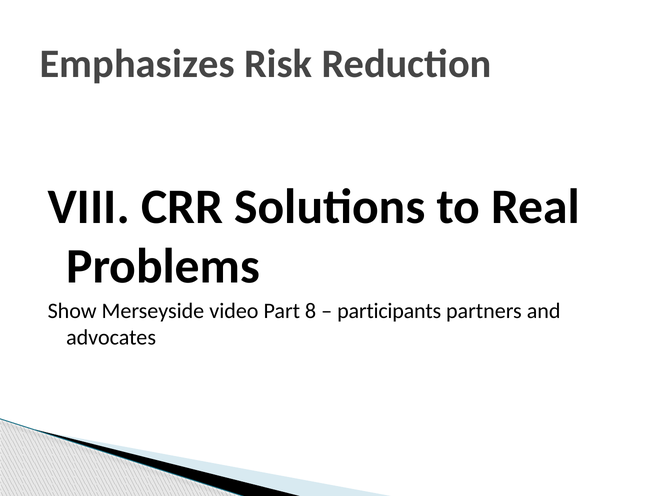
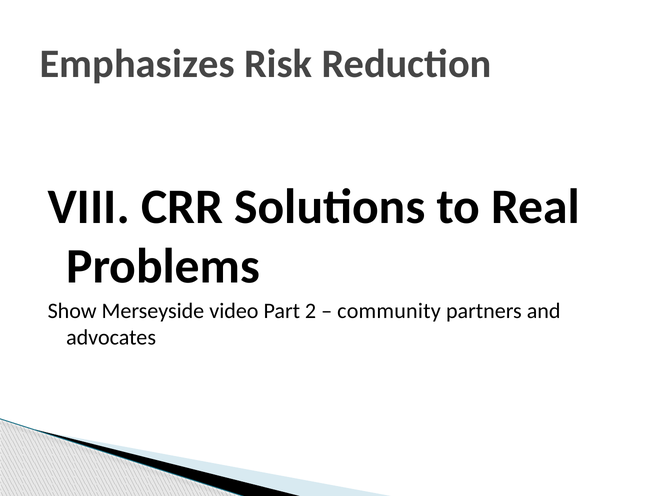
8: 8 -> 2 (311, 311)
participants: participants -> community (389, 311)
